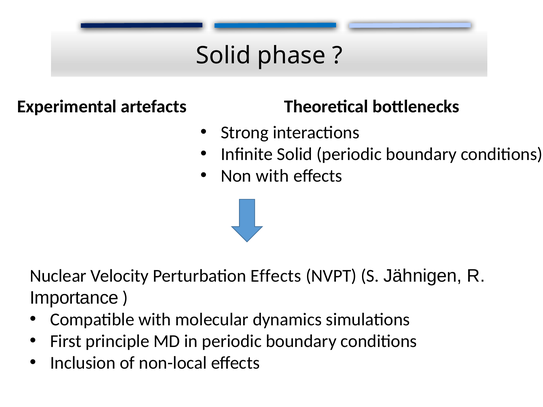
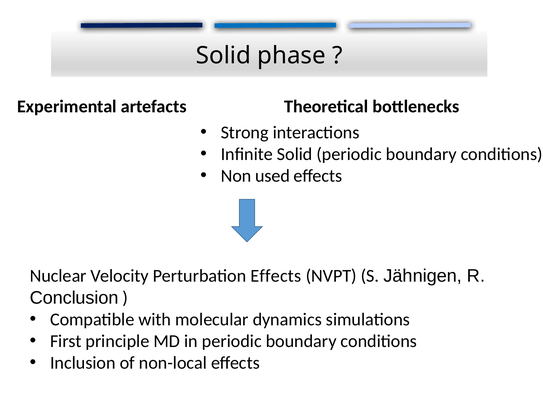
Non with: with -> used (273, 176)
Importance: Importance -> Conclusion (74, 298)
